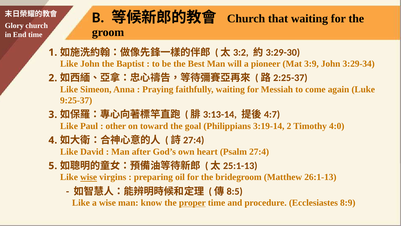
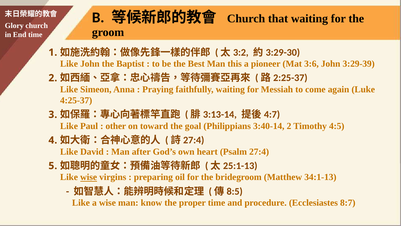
will: will -> this (235, 64)
3:9: 3:9 -> 3:6 (311, 64)
3:29-34: 3:29-34 -> 3:29-39 (359, 64)
9:25-37: 9:25-37 -> 4:25-37 (76, 100)
3:19-14: 3:19-14 -> 3:40-14 (269, 126)
4:0: 4:0 -> 4:5 (337, 126)
26:1-13: 26:1-13 -> 34:1-13 (320, 177)
proper underline: present -> none (192, 202)
8:9: 8:9 -> 8:7 (348, 202)
